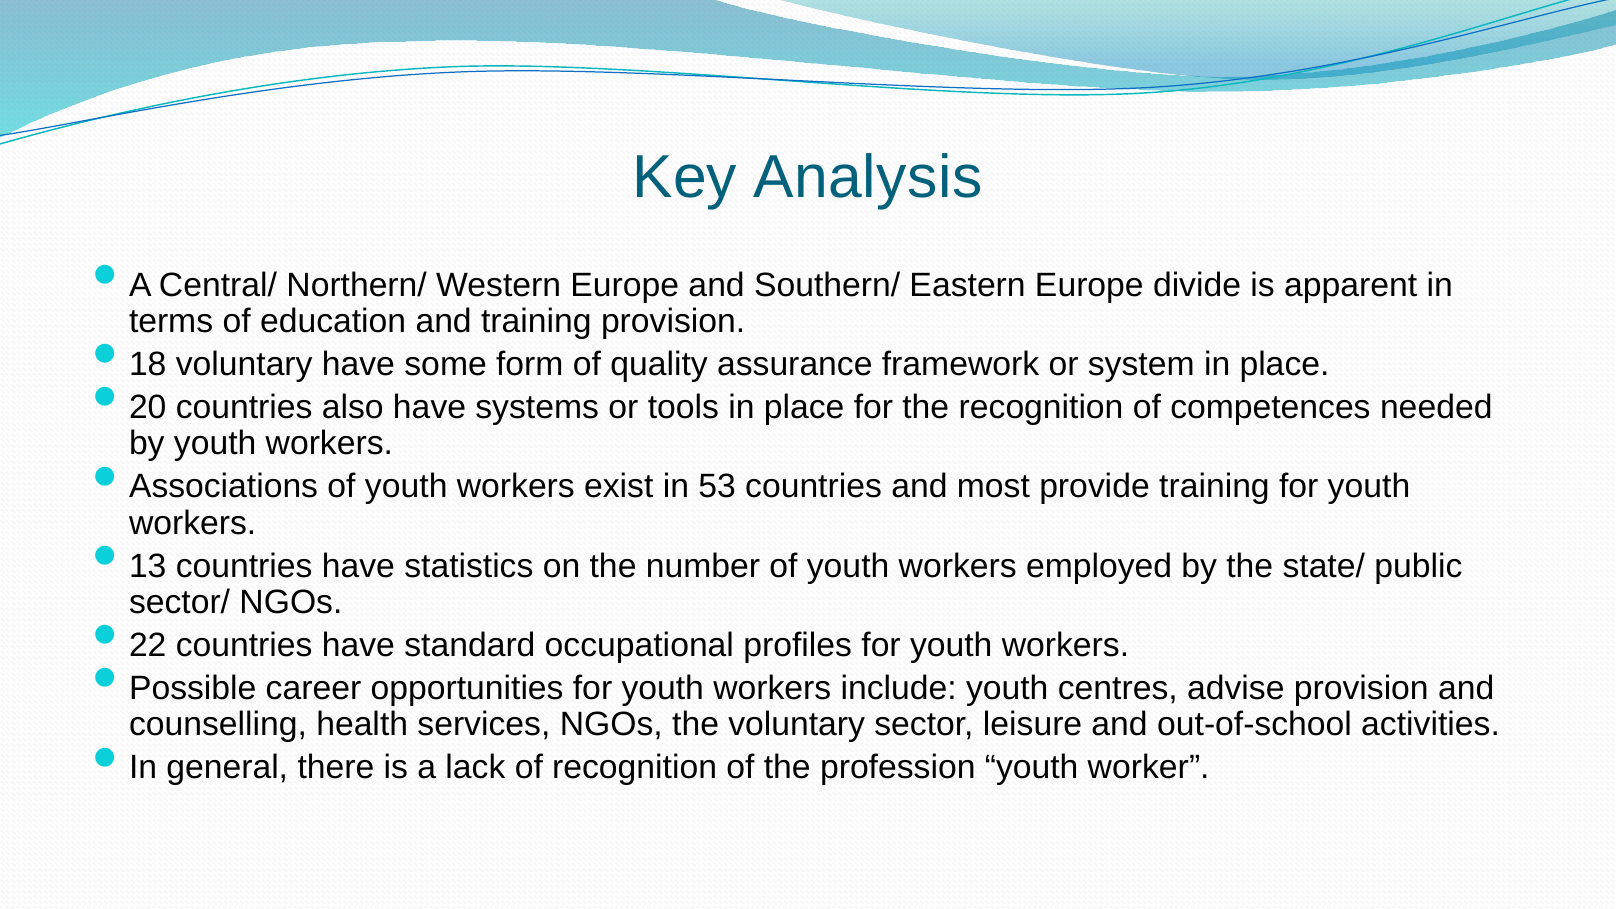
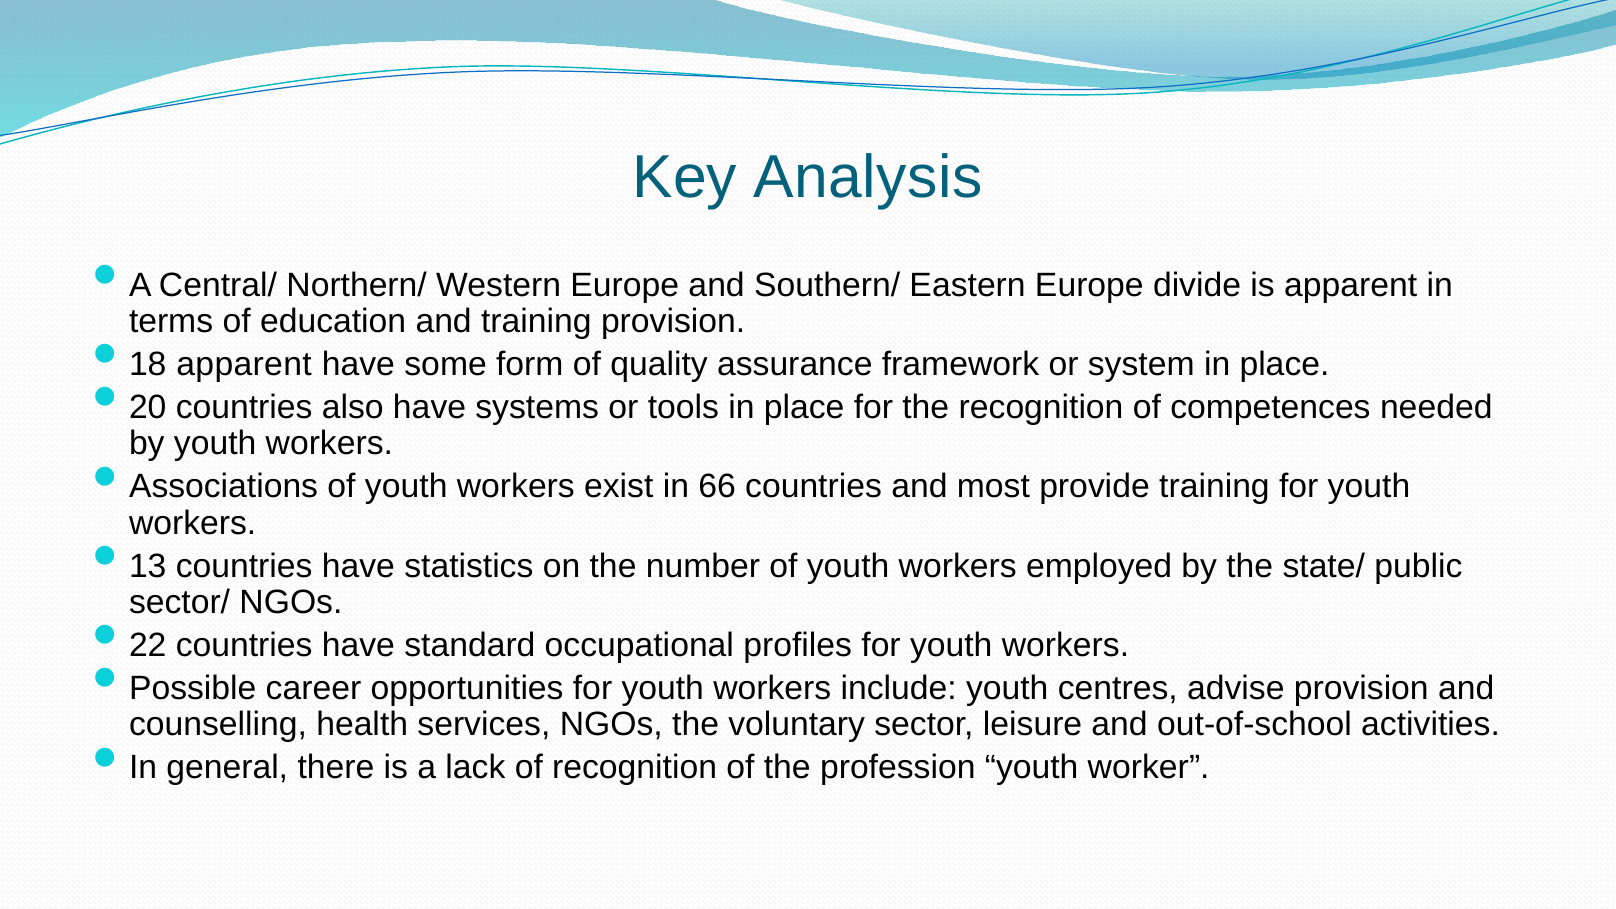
18 voluntary: voluntary -> apparent (244, 364)
53: 53 -> 66 (717, 487)
